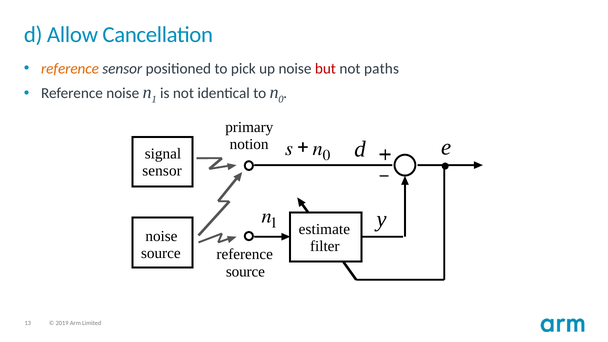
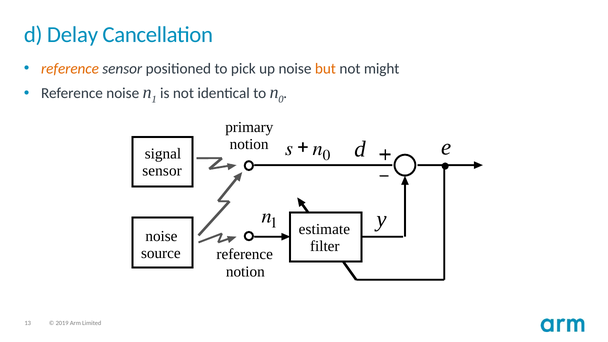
Allow: Allow -> Delay (73, 35)
but colour: red -> orange (325, 69)
paths: paths -> might (382, 69)
source: source -> notion (245, 272)
